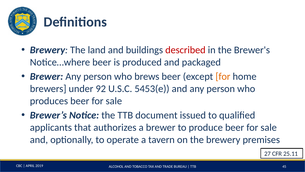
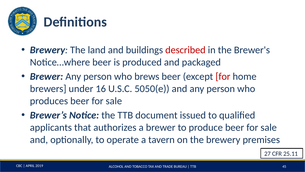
for colour: orange -> red (223, 76)
92: 92 -> 16 (101, 89)
5453(e: 5453(e -> 5050(e (152, 89)
